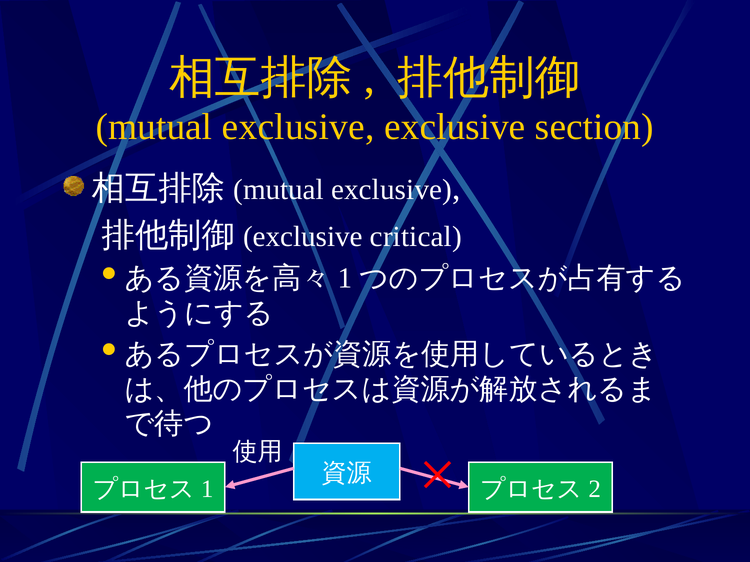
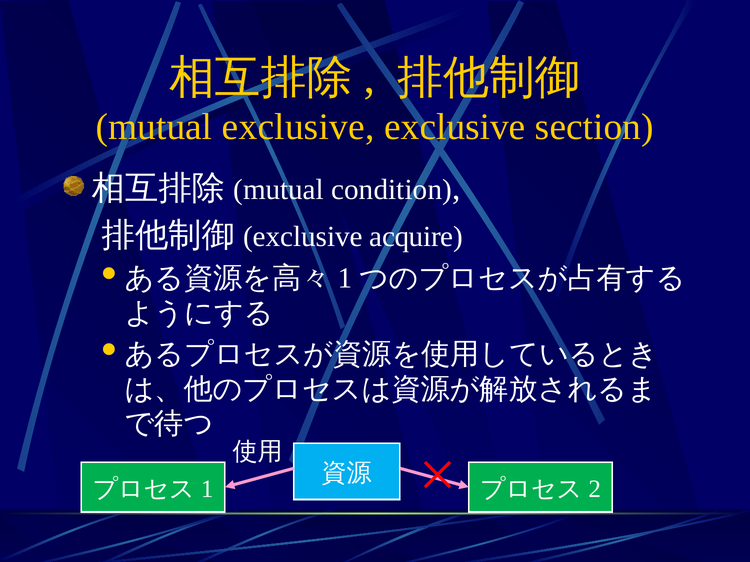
exclusive: exclusive -> condition (392, 190)
critical: critical -> acquire (416, 237)
